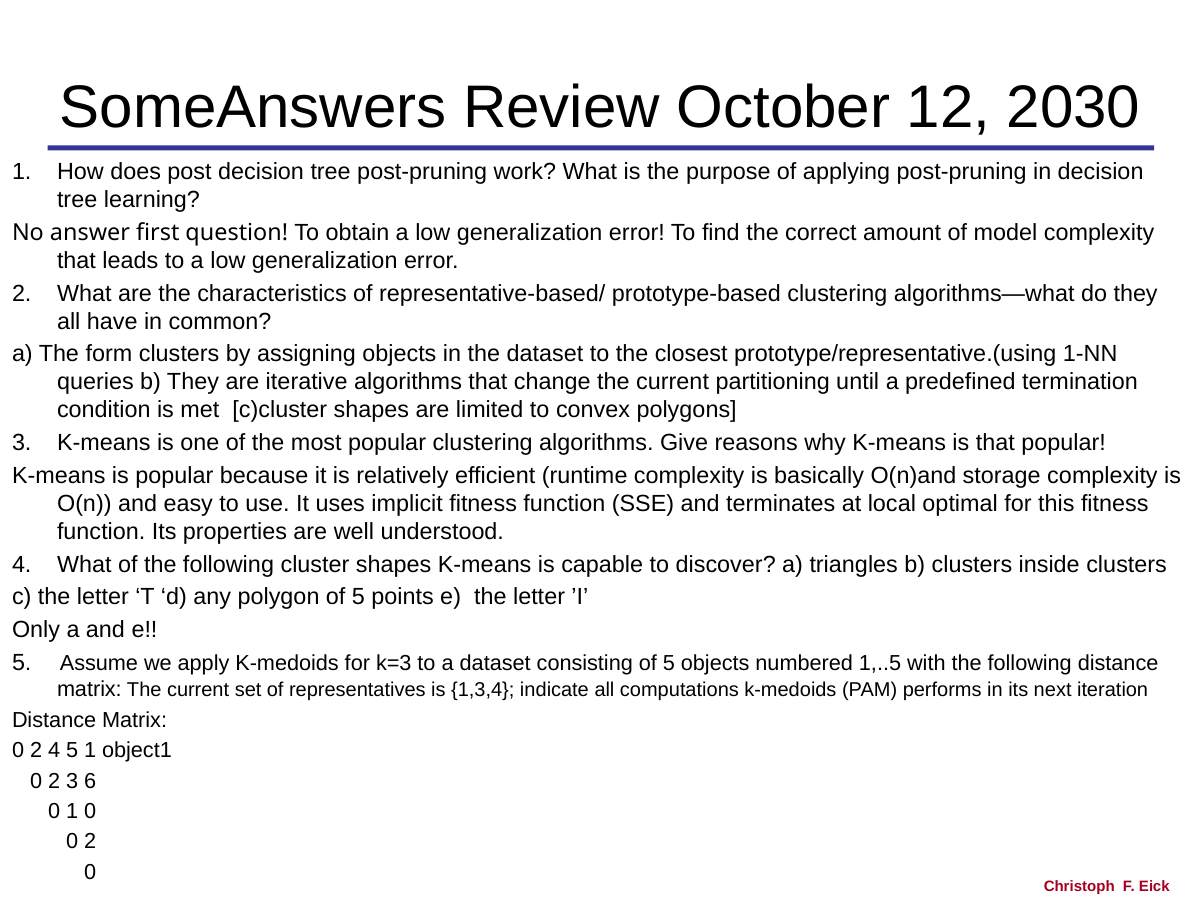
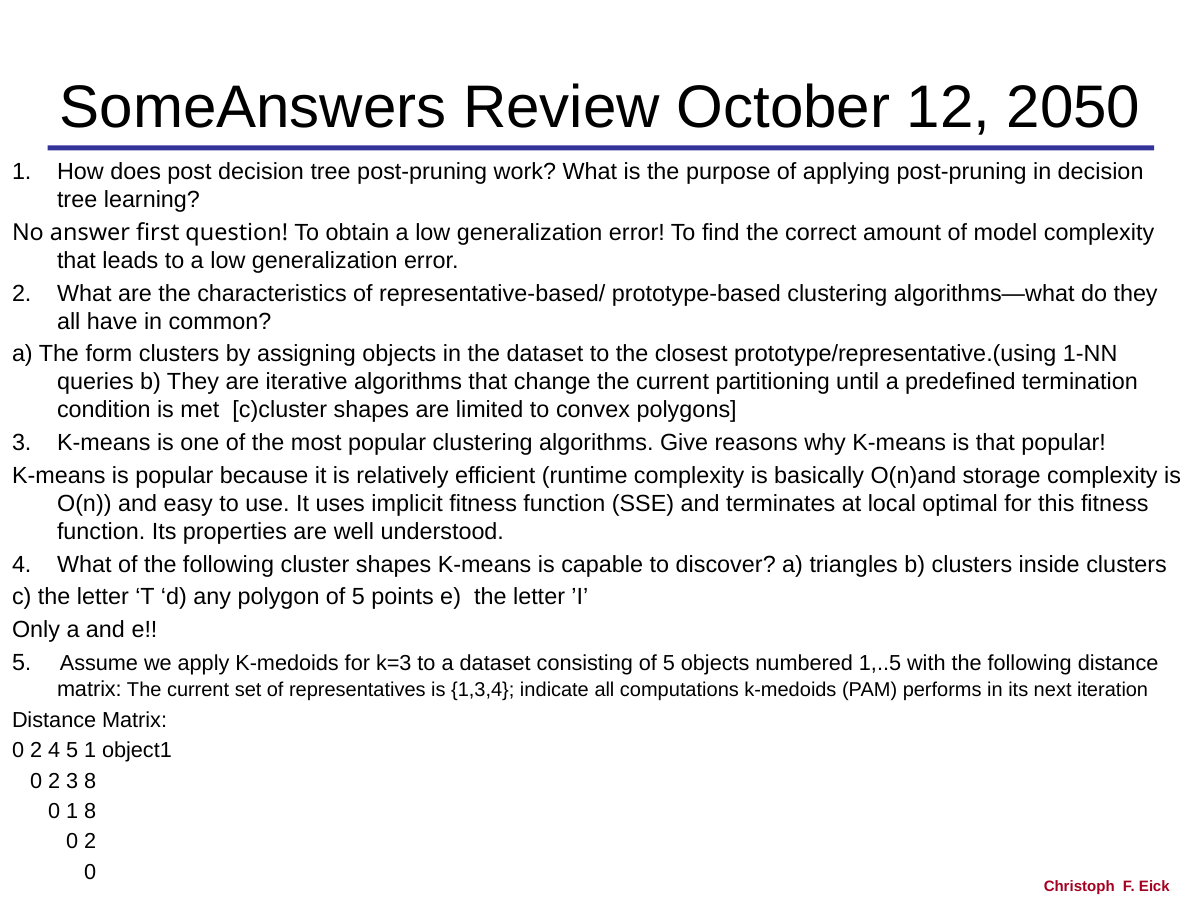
2030: 2030 -> 2050 (1074, 107)
3 6: 6 -> 8 (90, 781)
1 0: 0 -> 8 (90, 811)
